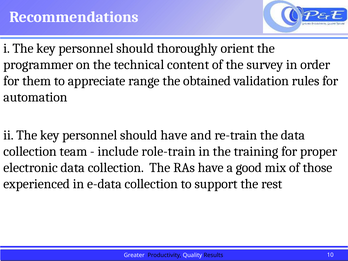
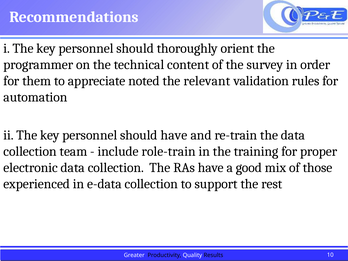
range: range -> noted (144, 81)
obtained: obtained -> relevant (207, 81)
